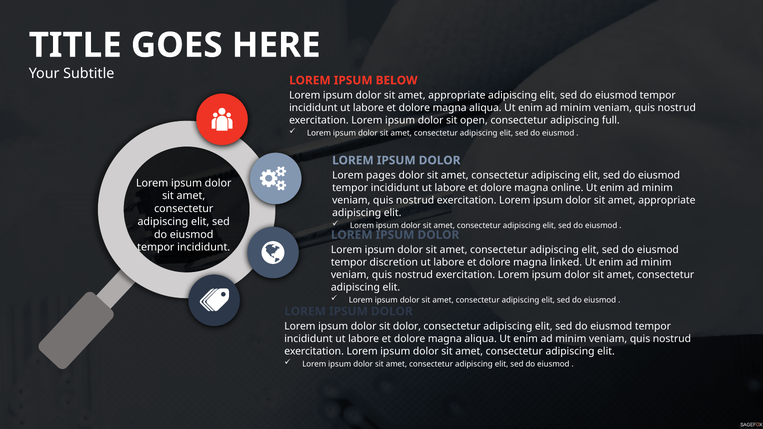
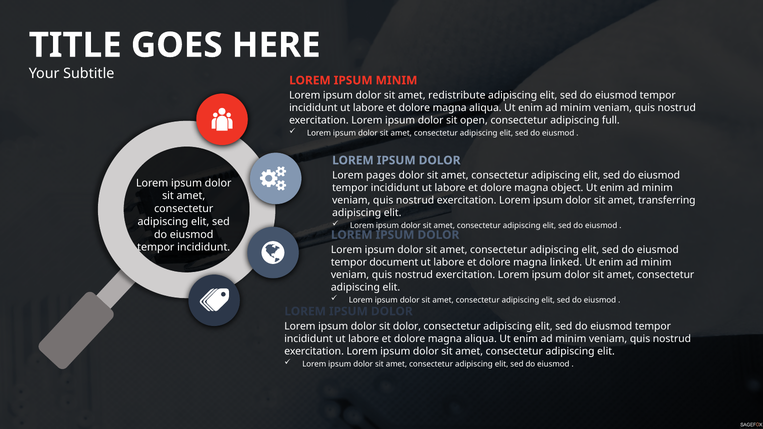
IPSUM BELOW: BELOW -> MINIM (397, 80)
appropriate: appropriate -> redistribute (457, 96)
online: online -> object (567, 188)
appropriate: appropriate -> transferring (667, 200)
discretion: discretion -> document (394, 263)
